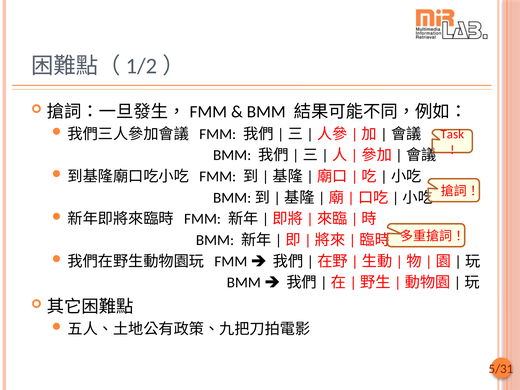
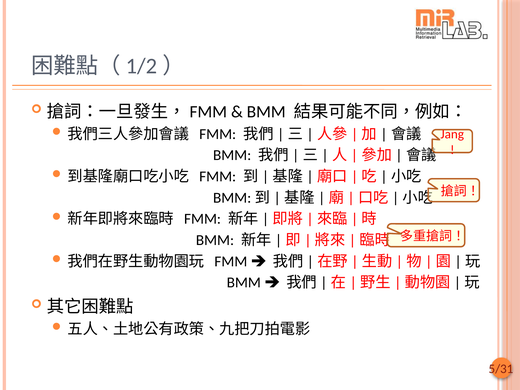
Task: Task -> Jang (452, 134)
